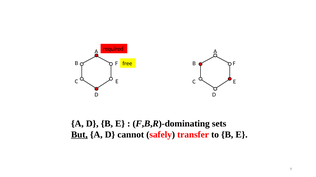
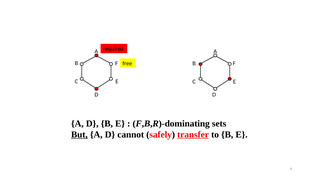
transfer underline: none -> present (193, 135)
